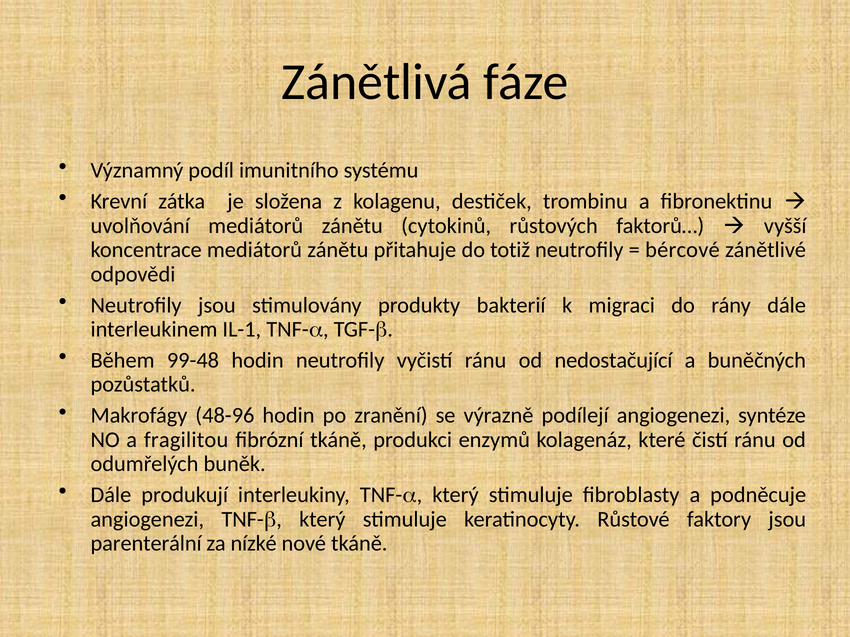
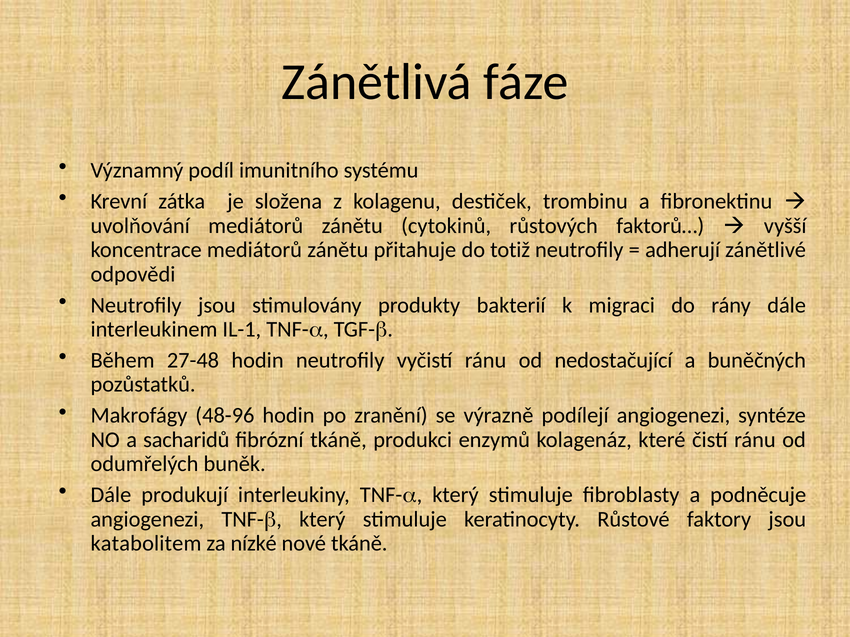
bércové: bércové -> adherují (683, 250)
99-48: 99-48 -> 27-48 (193, 361)
fragilitou: fragilitou -> sacharidů (186, 440)
parenterální: parenterální -> katabolitem (146, 544)
